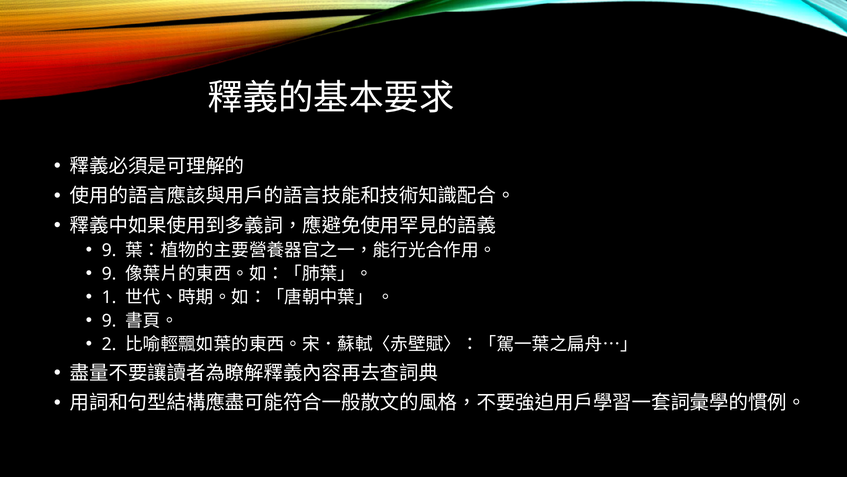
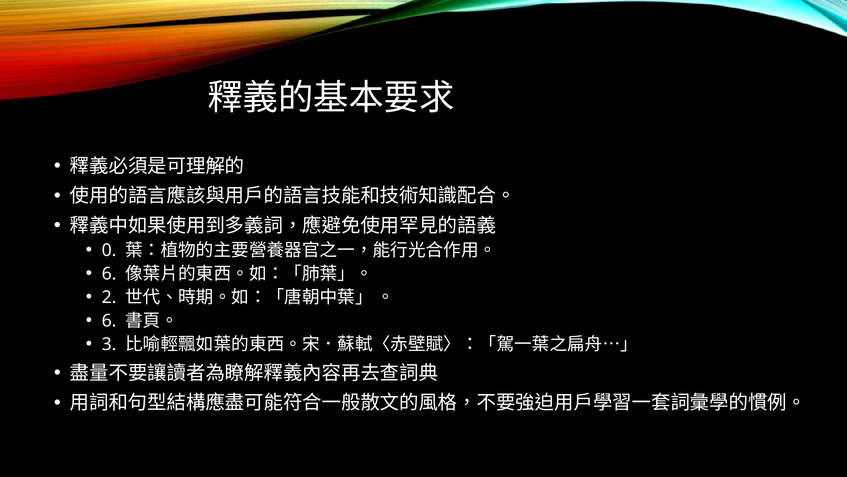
9: 9 -> 0 (109, 250)
9: 9 -> 6 (109, 273)
1: 1 -> 2 (109, 297)
9: 9 -> 6 (109, 320)
2: 2 -> 3 (109, 344)
